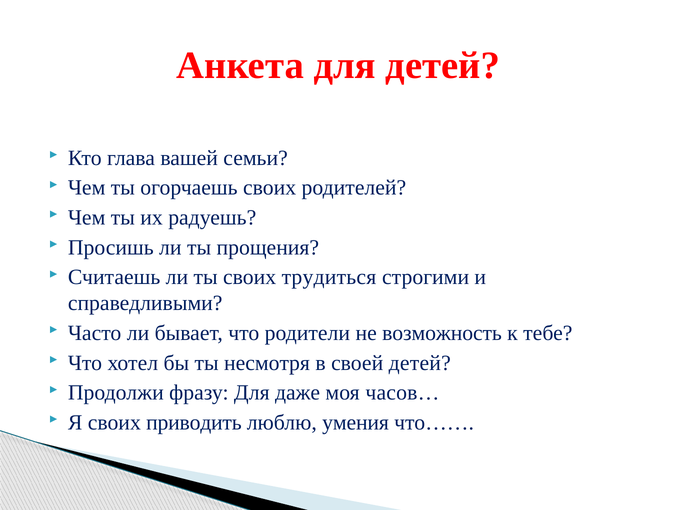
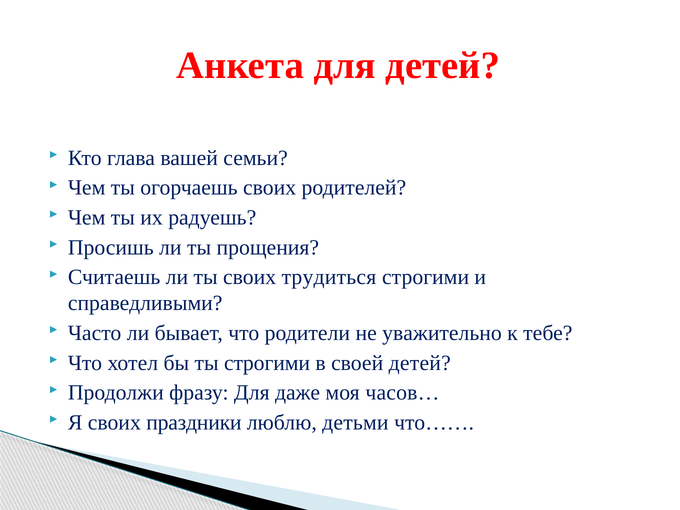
возможность: возможность -> уважительно (442, 333)
ты несмотря: несмотря -> строгими (267, 363)
приводить: приводить -> праздники (194, 423)
умения: умения -> детьми (355, 423)
